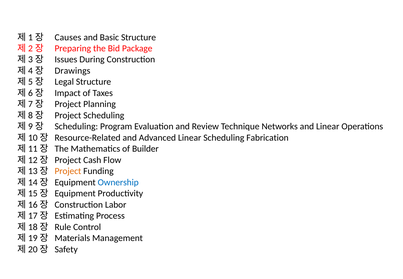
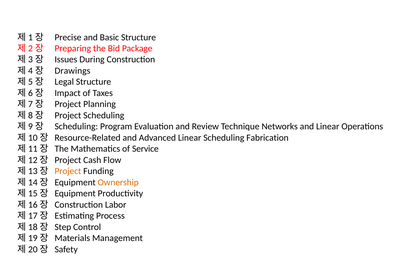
Causes: Causes -> Precise (68, 37)
Builder: Builder -> Service (145, 149)
Ownership colour: blue -> orange (118, 182)
Rule: Rule -> Step (63, 227)
